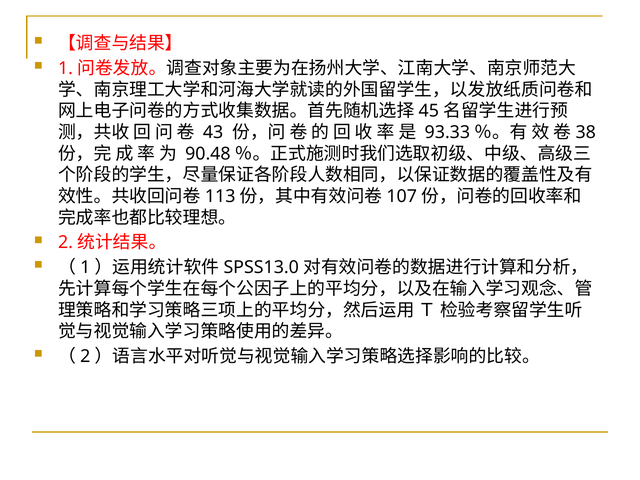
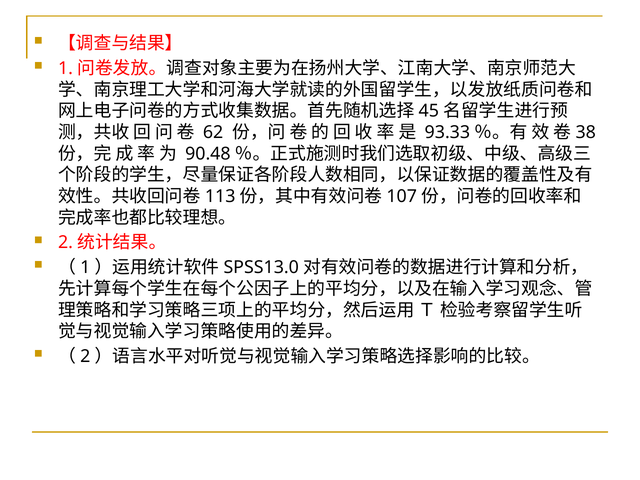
43: 43 -> 62 (213, 132)
